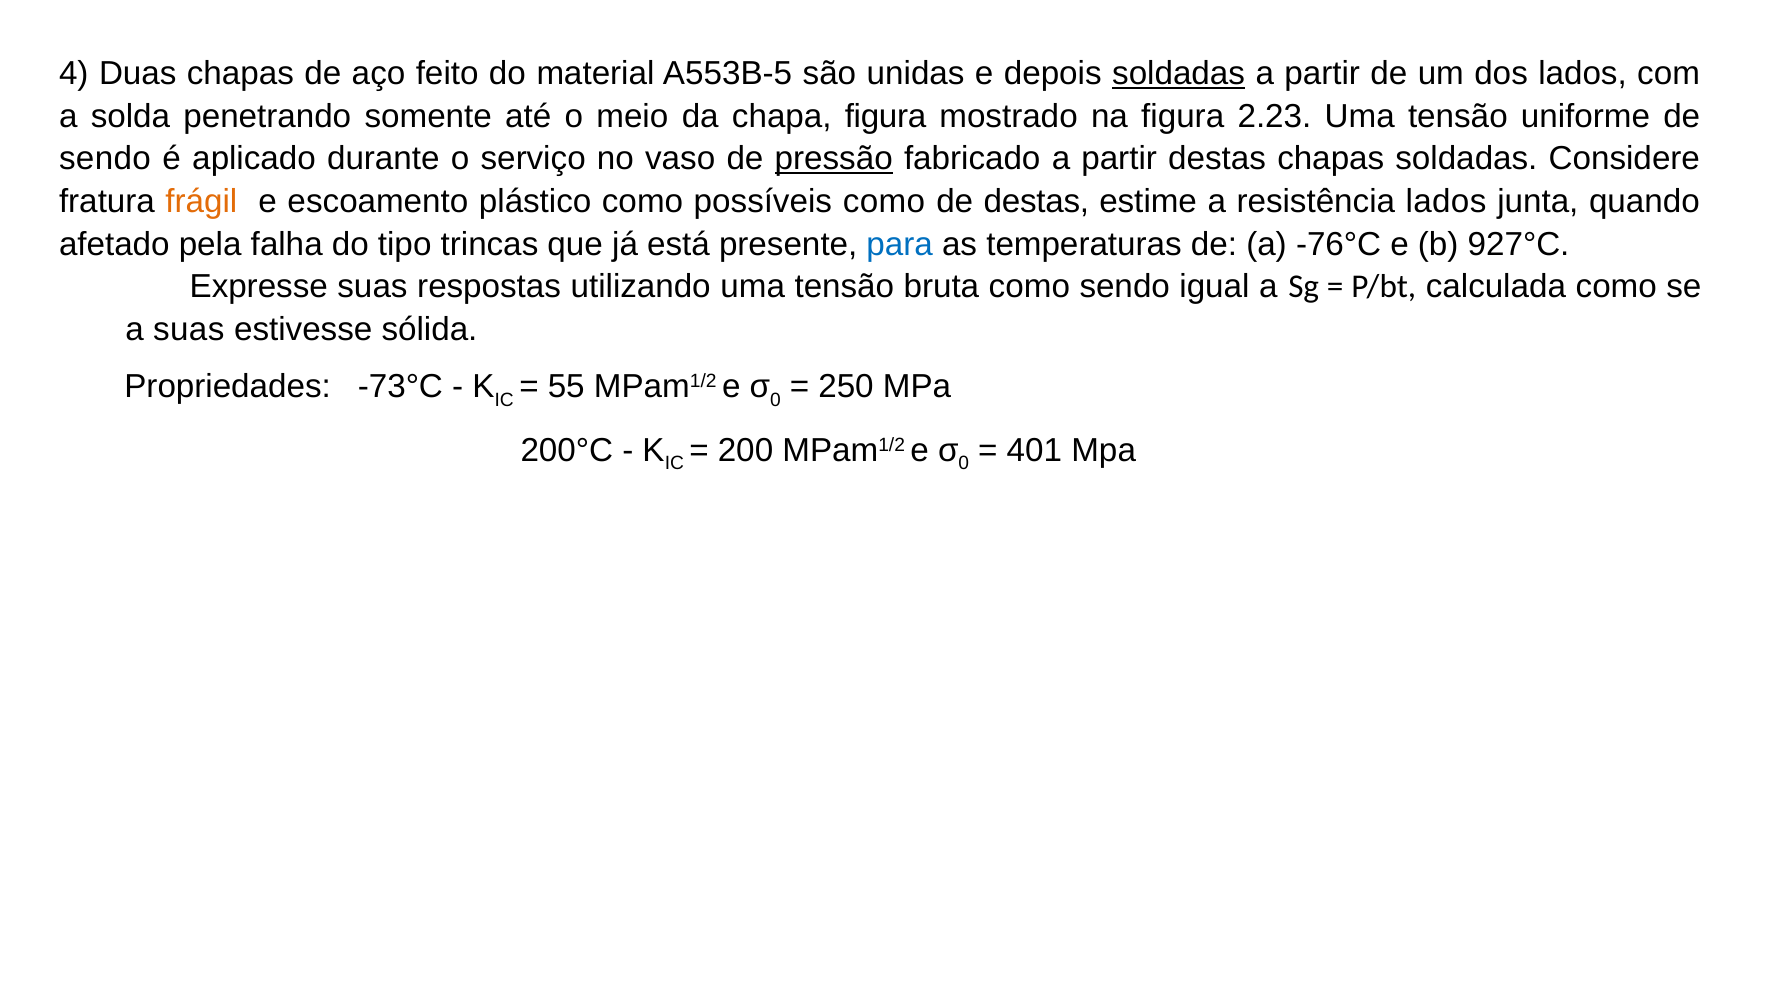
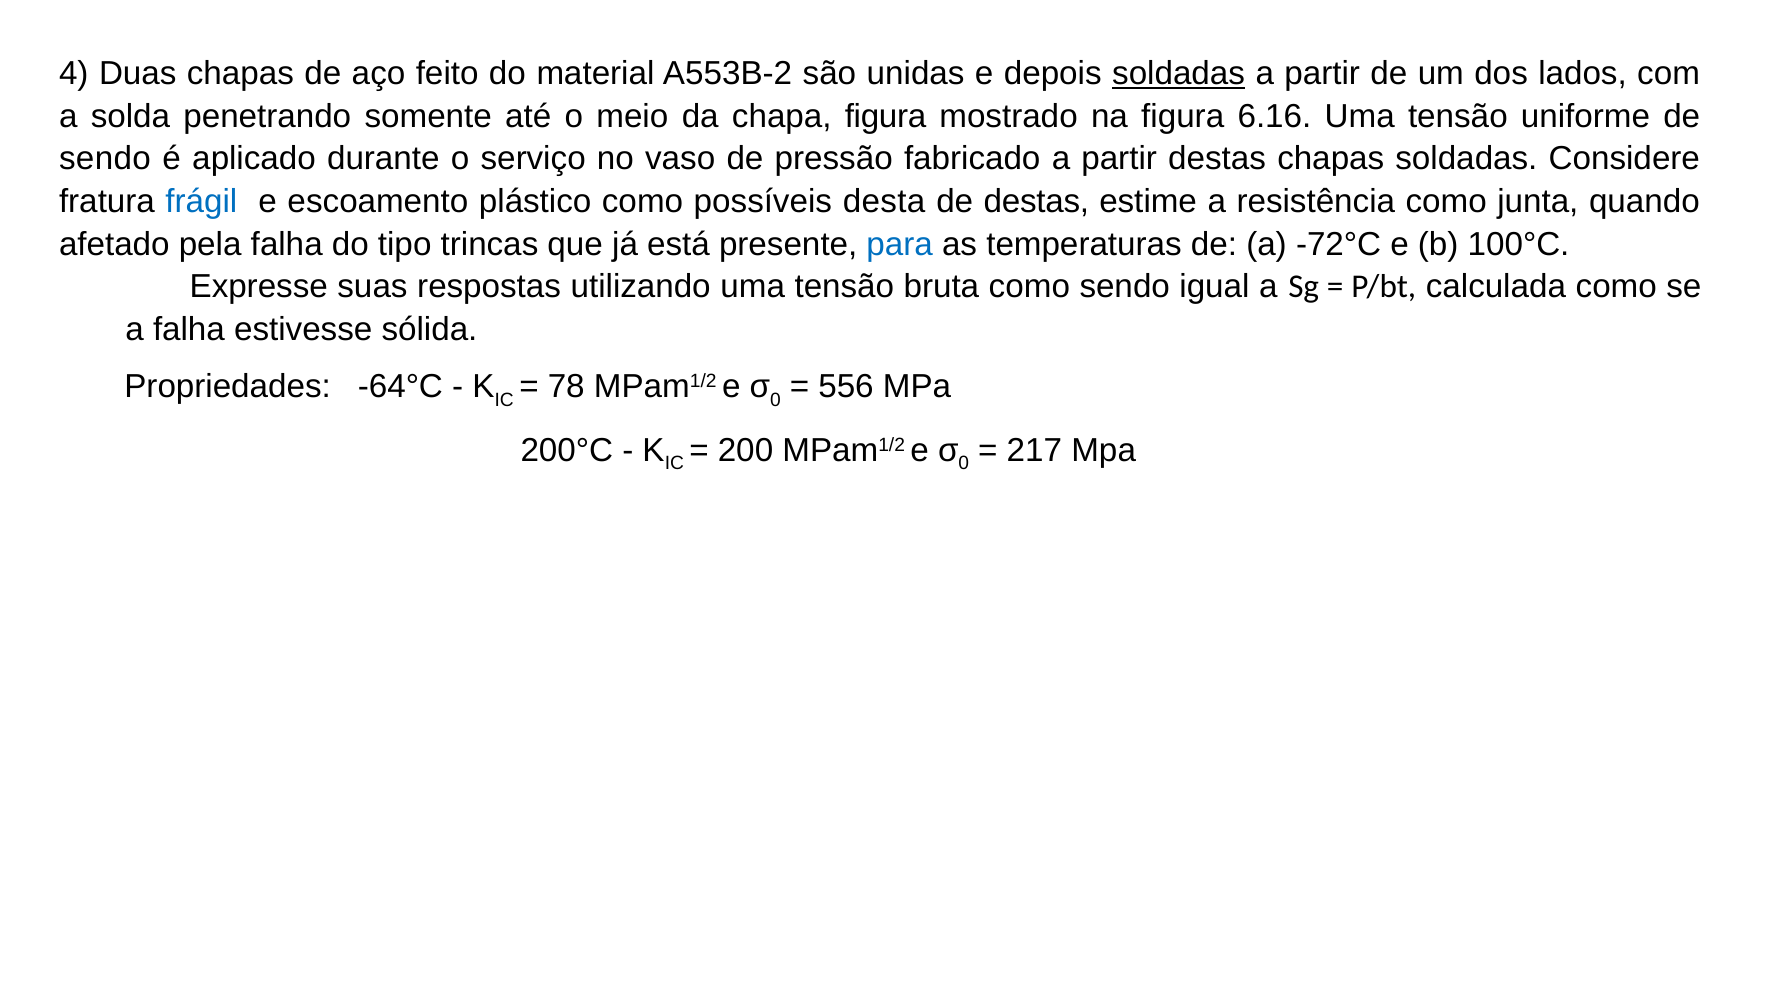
A553B-5: A553B-5 -> A553B-2 (728, 74)
2.23: 2.23 -> 6.16 (1274, 116)
pressão underline: present -> none (834, 159)
frágil colour: orange -> blue (201, 202)
possíveis como: como -> desta (884, 202)
resistência lados: lados -> como (1446, 202)
-76°C: -76°C -> -72°C (1339, 244)
927°C: 927°C -> 100°C (1519, 244)
a suas: suas -> falha (189, 329)
-73°C: -73°C -> -64°C (400, 387)
55: 55 -> 78 (566, 387)
250: 250 -> 556 (846, 387)
401: 401 -> 217 (1034, 450)
